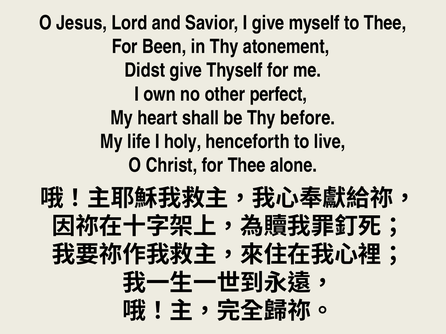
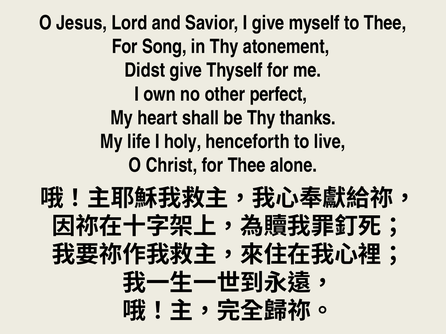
Been: Been -> Song (164, 47)
before: before -> thanks (308, 118)
